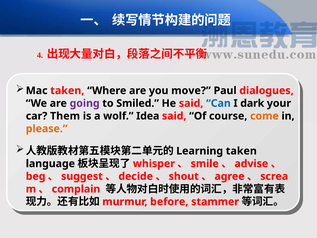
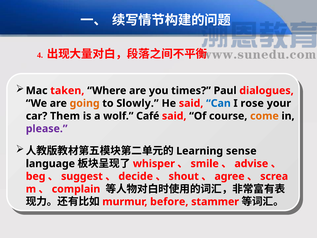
move: move -> times (191, 91)
going colour: purple -> orange (85, 103)
Smiled: Smiled -> Slowly (138, 103)
dark: dark -> rose (252, 103)
Idea: Idea -> Café (148, 116)
please colour: orange -> purple (47, 129)
taken: taken -> sense (241, 151)
